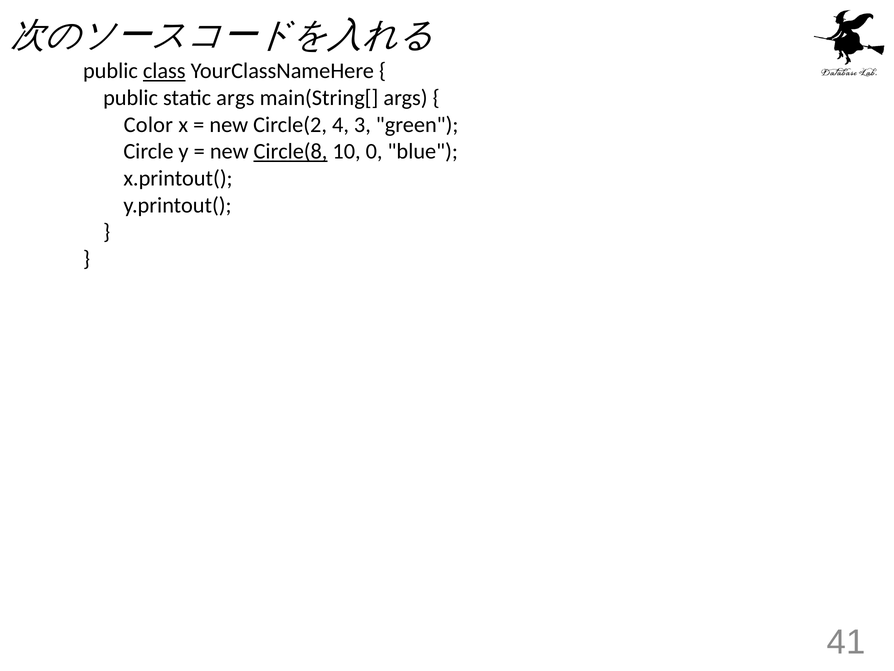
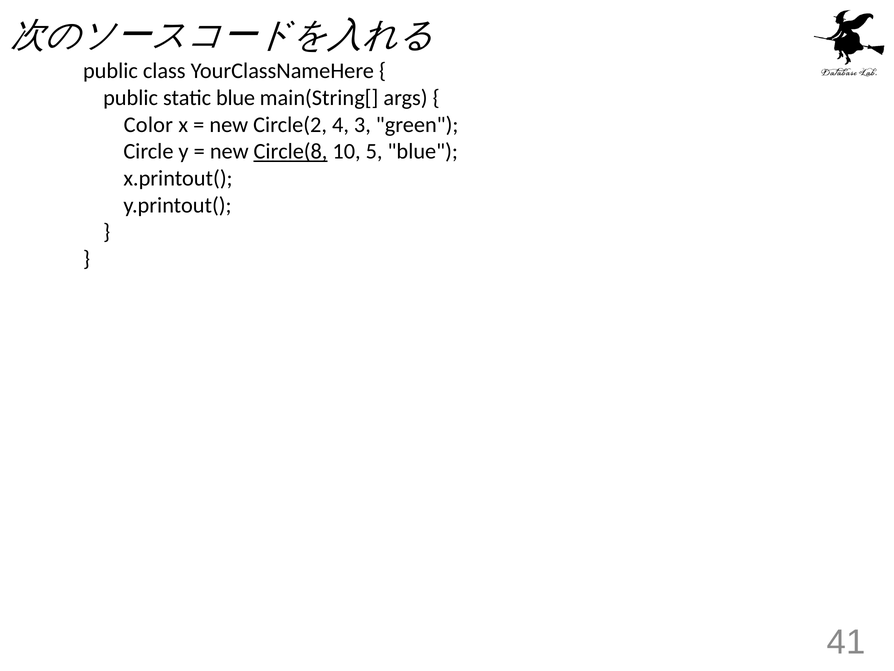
class underline: present -> none (164, 71)
static args: args -> blue (236, 98)
0: 0 -> 5 (374, 151)
